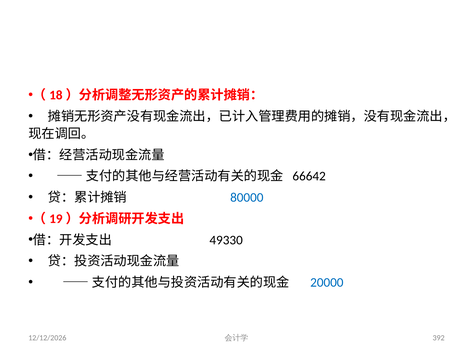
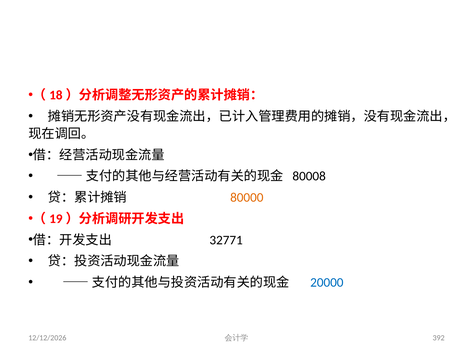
66642: 66642 -> 80008 (309, 177)
80000 colour: blue -> orange (247, 198)
49330: 49330 -> 32771 (226, 241)
